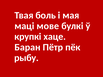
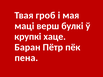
боль: боль -> гроб (46, 15)
мове: мове -> верш (48, 26)
рыбу: рыбу -> пена (26, 58)
